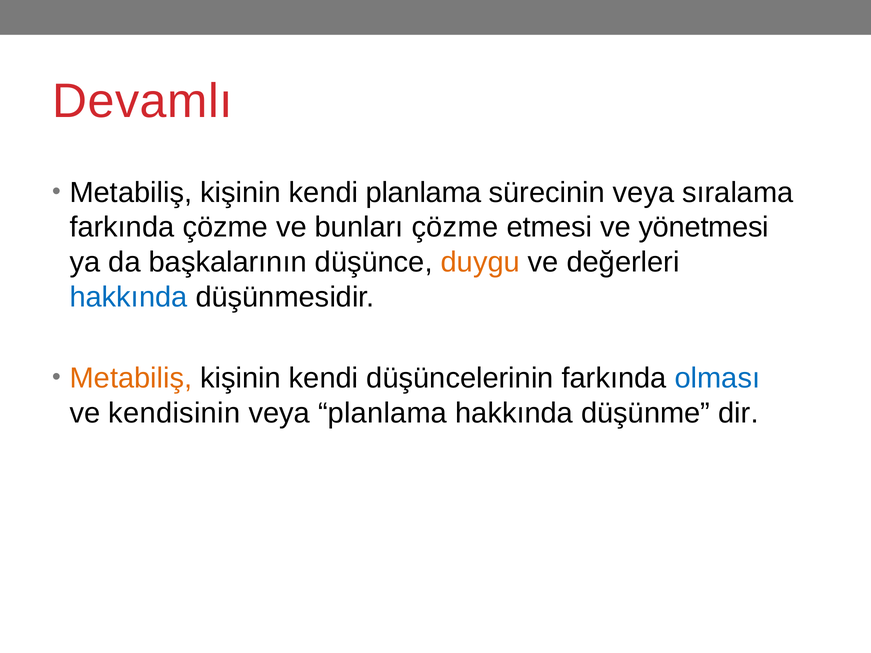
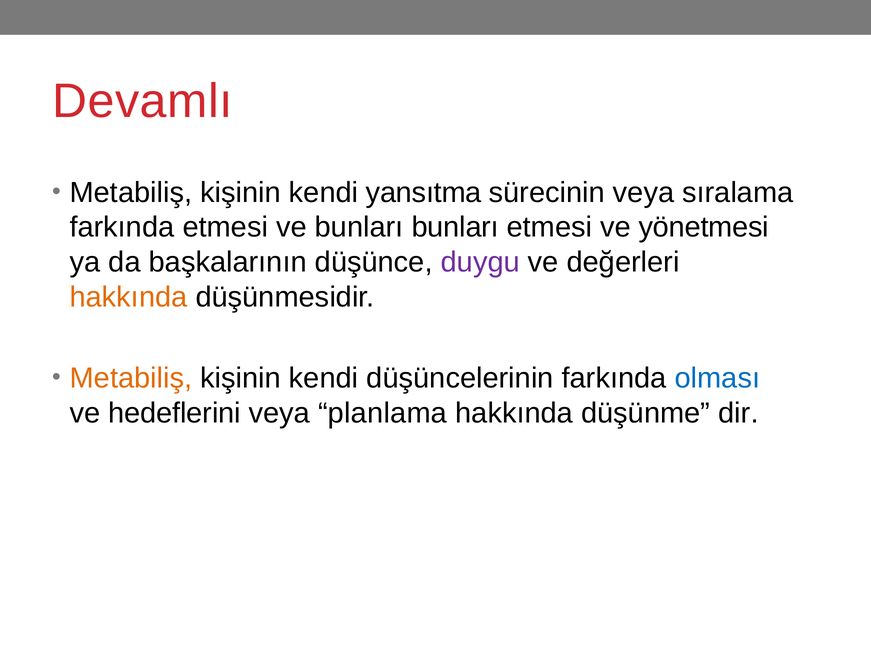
kendi planlama: planlama -> yansıtma (424, 193)
farkında çözme: çözme -> etmesi (225, 228)
bunları çözme: çözme -> bunları (455, 228)
duygu colour: orange -> purple (480, 262)
hakkında colour: blue -> orange (129, 297)
kendisinin: kendisinin -> hedeflerini (175, 413)
